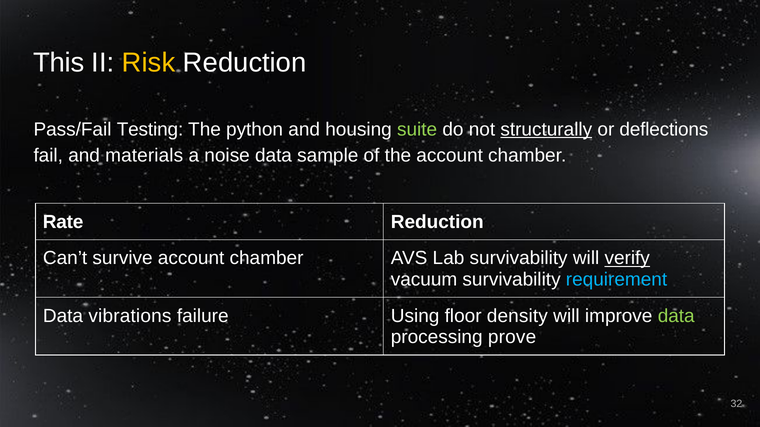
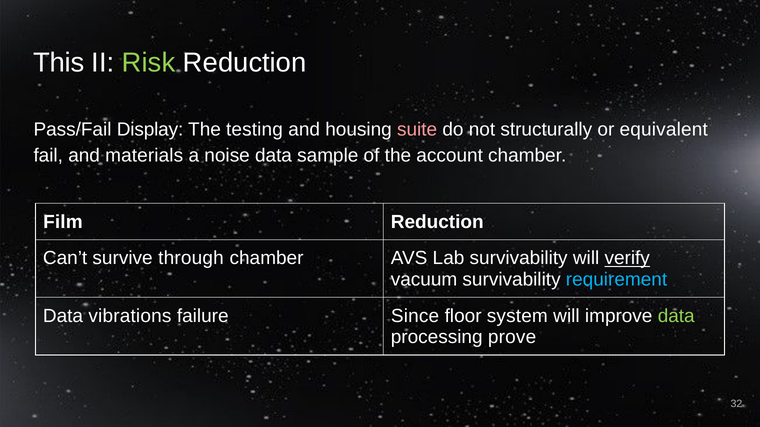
Risk colour: yellow -> light green (149, 63)
Testing: Testing -> Display (150, 129)
python: python -> testing (254, 129)
suite colour: light green -> pink (417, 129)
structurally underline: present -> none (546, 129)
deflections: deflections -> equivalent (664, 129)
Rate: Rate -> Film (63, 222)
survive account: account -> through (191, 259)
Using: Using -> Since (415, 316)
density: density -> system (517, 316)
